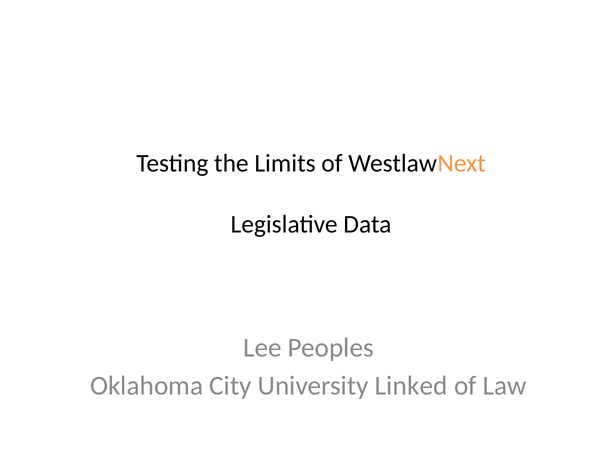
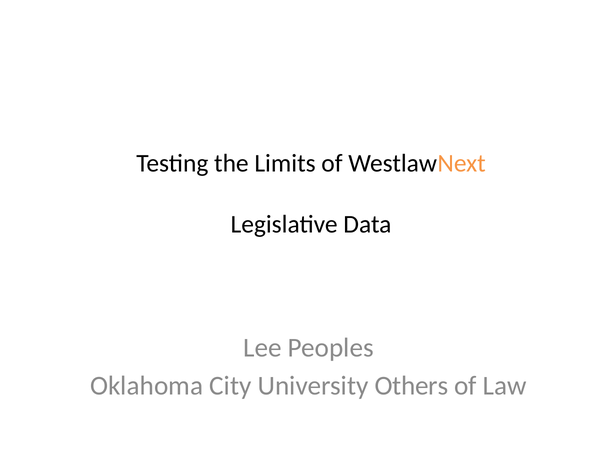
Linked: Linked -> Others (411, 386)
